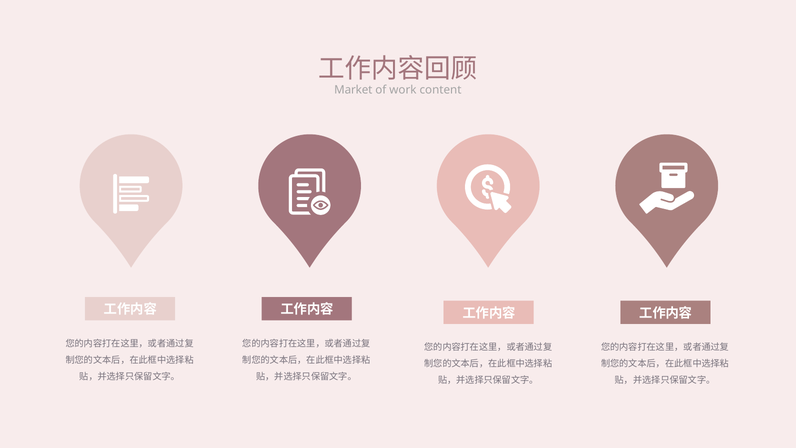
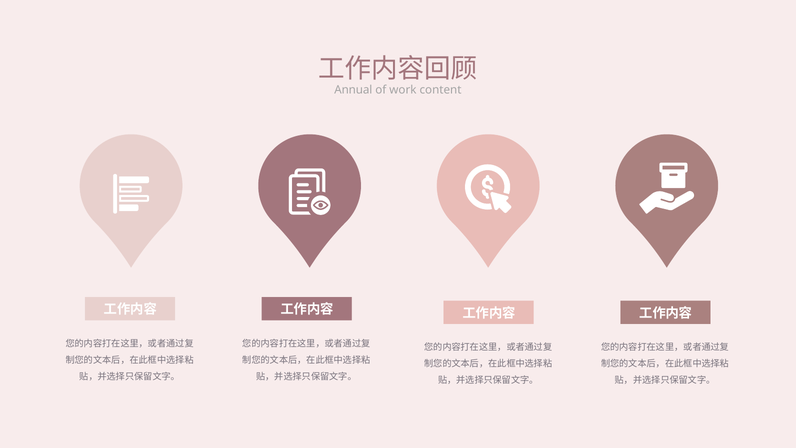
Market: Market -> Annual (353, 90)
